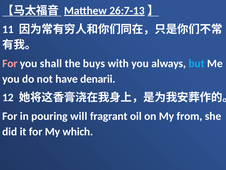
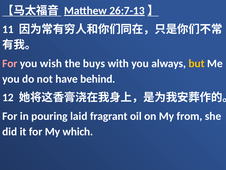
shall: shall -> wish (51, 63)
but colour: light blue -> yellow (197, 63)
denarii: denarii -> behind (98, 79)
will: will -> laid (79, 116)
